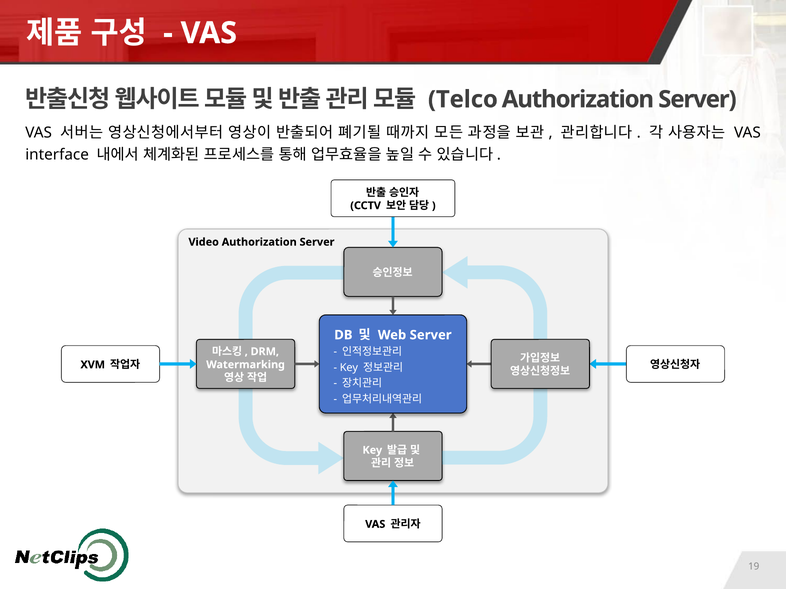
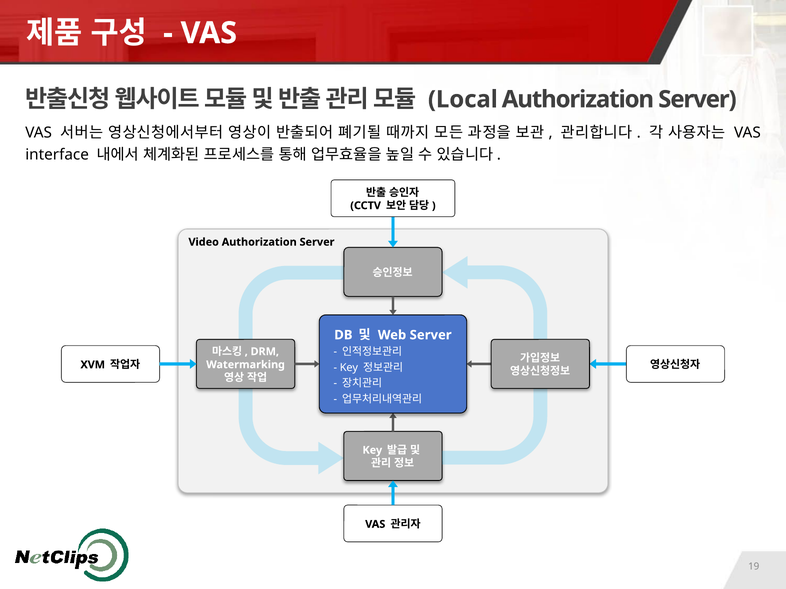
Telco: Telco -> Local (463, 99)
